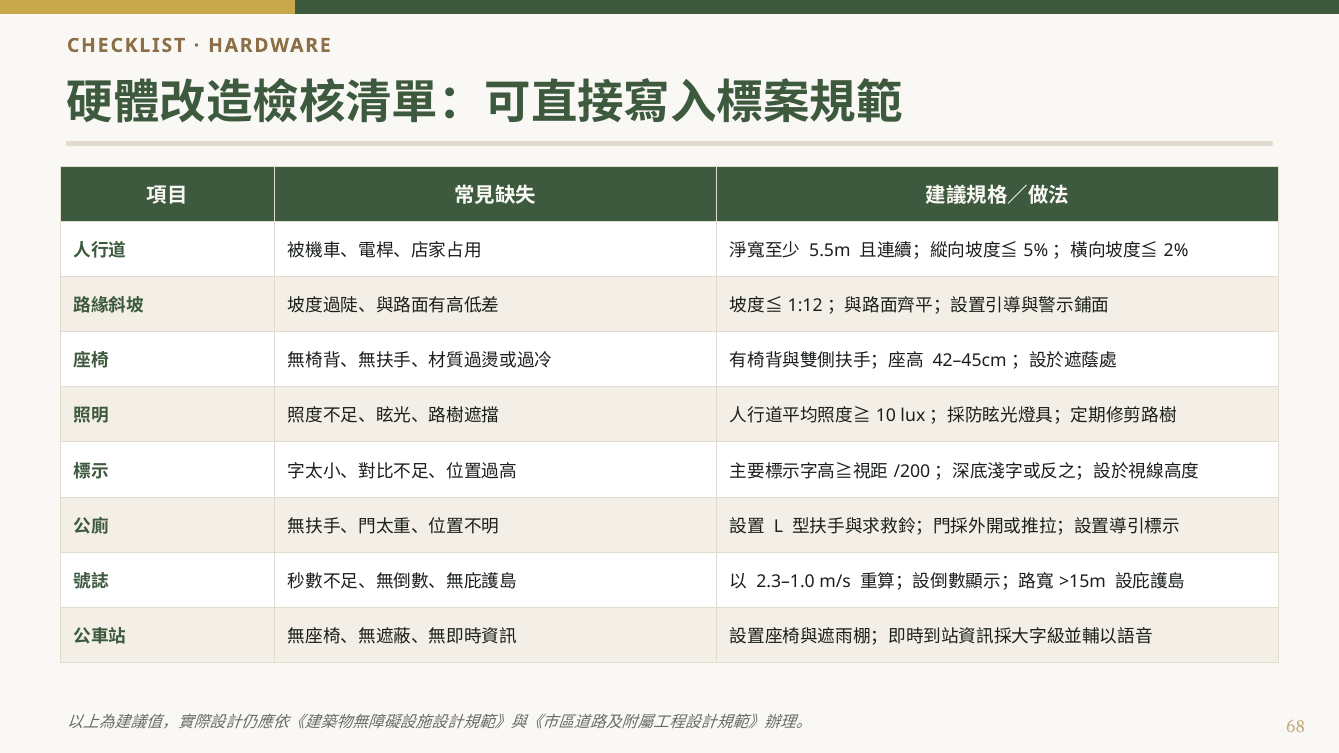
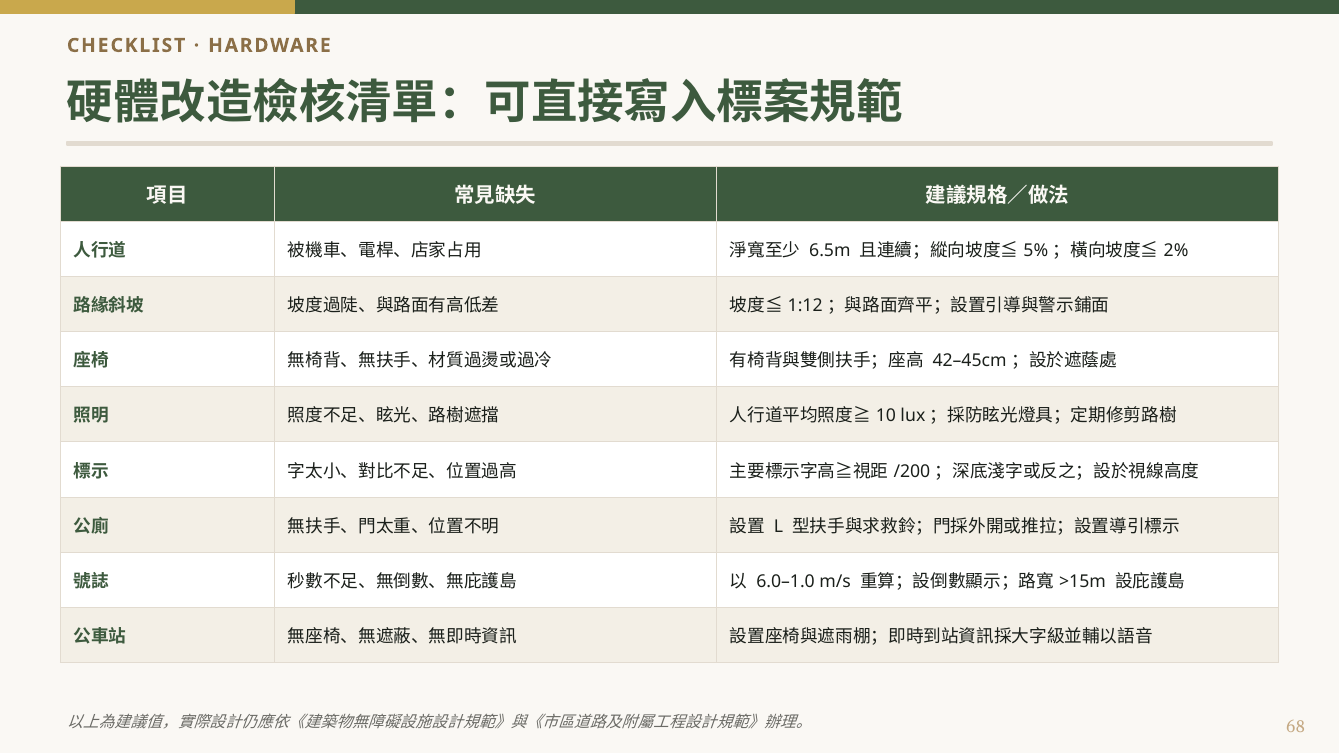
5.5m: 5.5m -> 6.5m (830, 251)
2.3–1.0: 2.3–1.0 -> 6.0–1.0 (786, 582)
